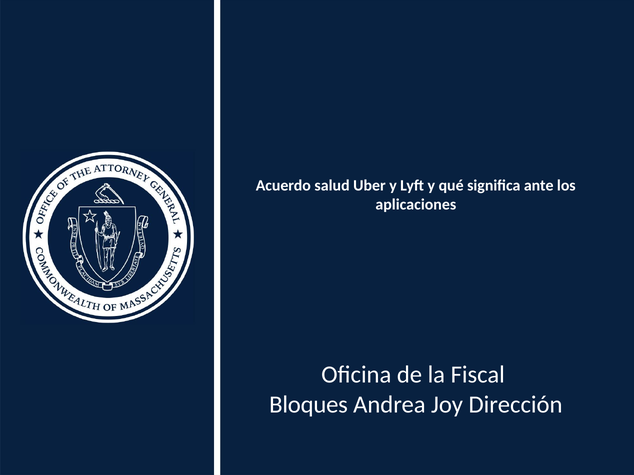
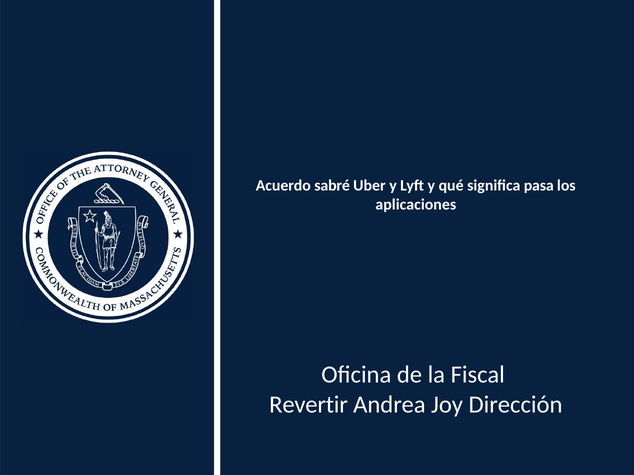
salud: salud -> sabré (332, 186)
ante: ante -> pasa (539, 186)
Bloques: Bloques -> Revertir (309, 405)
